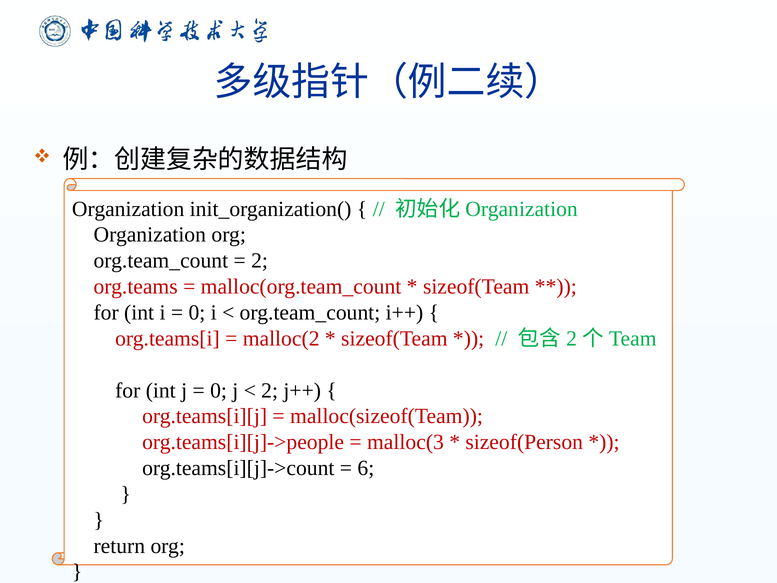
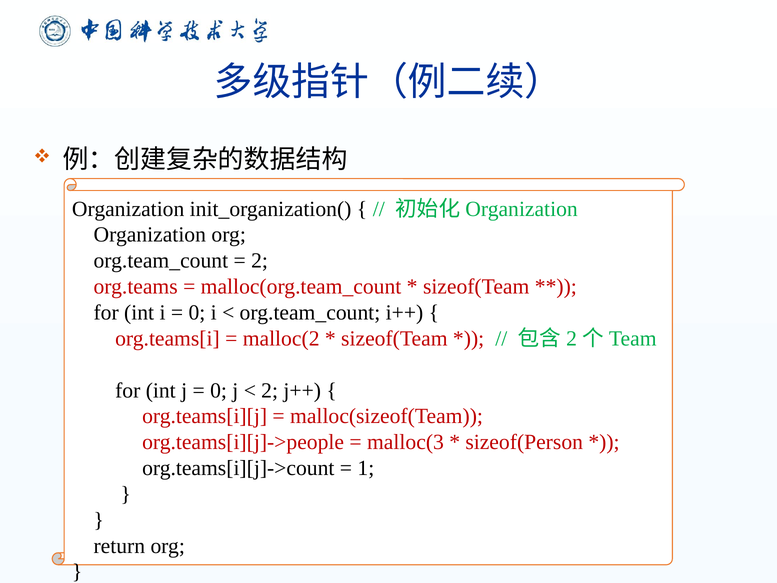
6: 6 -> 1 (366, 468)
